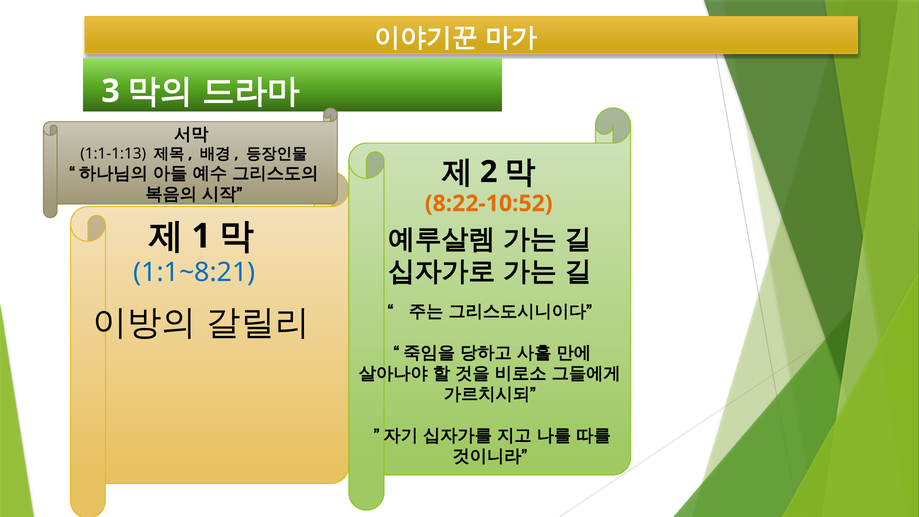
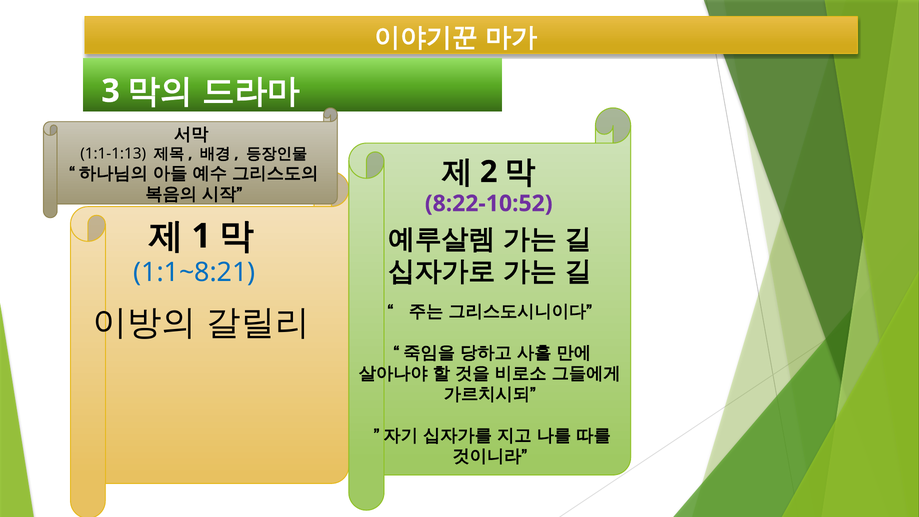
8:22-10:52 colour: orange -> purple (489, 204)
